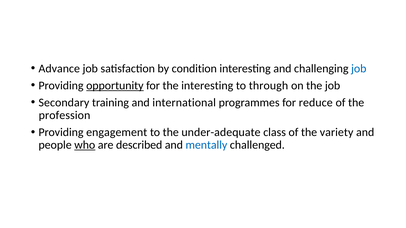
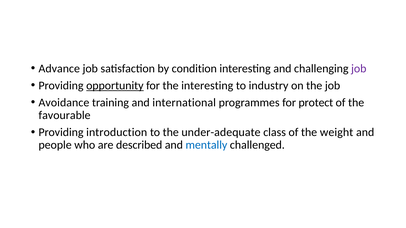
job colour: blue -> purple (359, 69)
through: through -> industry (269, 86)
Secondary: Secondary -> Avoidance (64, 103)
reduce: reduce -> protect (316, 103)
profession: profession -> favourable (65, 115)
engagement: engagement -> introduction (117, 133)
variety: variety -> weight (337, 133)
who underline: present -> none (85, 145)
